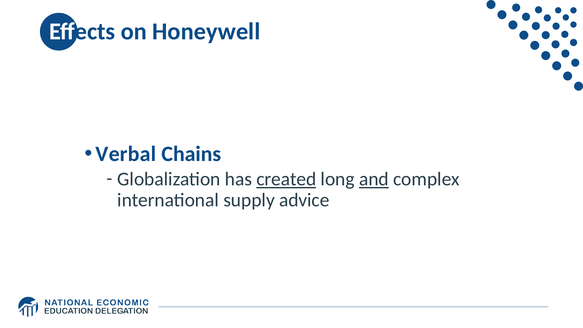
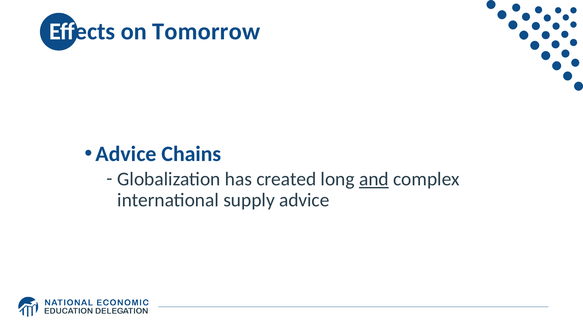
Honeywell: Honeywell -> Tomorrow (206, 31)
Verbal: Verbal -> Advice (126, 154)
created underline: present -> none (286, 179)
